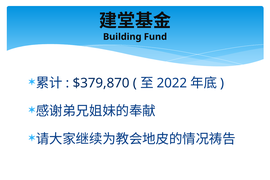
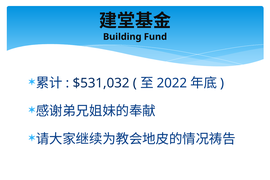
$379,870: $379,870 -> $531,032 (101, 83)
